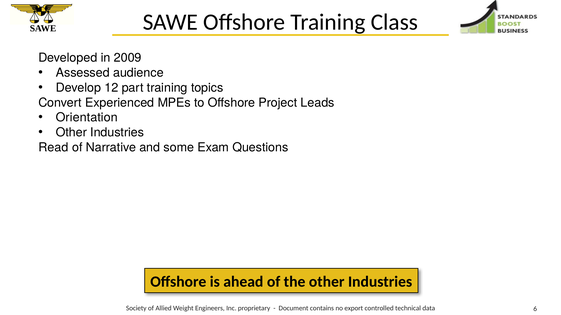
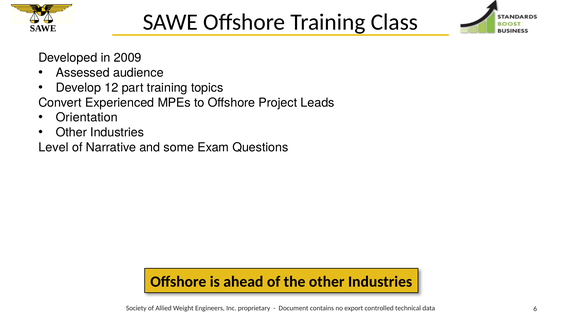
Read: Read -> Level (53, 148)
